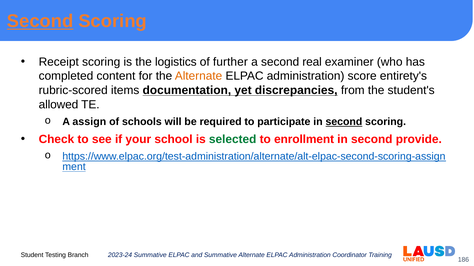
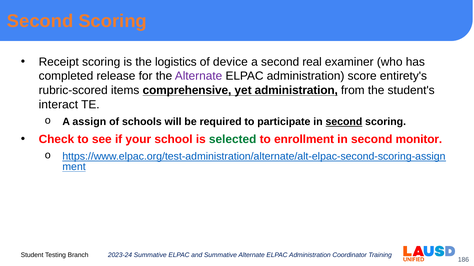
Second underline: present -> none (40, 21)
further: further -> device (230, 62)
content: content -> release (116, 76)
Alternate colour: orange -> purple (199, 76)
documentation: documentation -> comprehensive (187, 90)
yet discrepancies: discrepancies -> administration (296, 90)
allowed: allowed -> interact (58, 105)
provide: provide -> monitor (419, 139)
